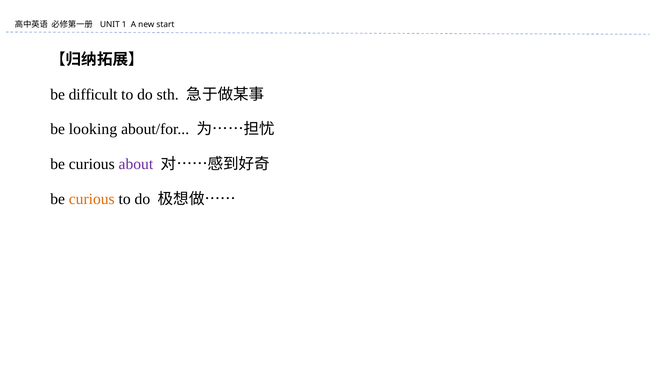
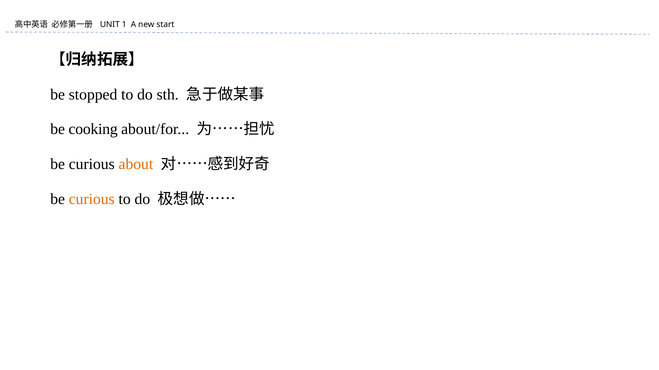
difficult: difficult -> stopped (93, 95)
looking: looking -> cooking (93, 130)
about colour: purple -> orange (136, 164)
